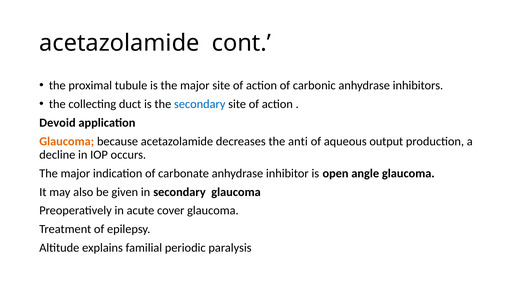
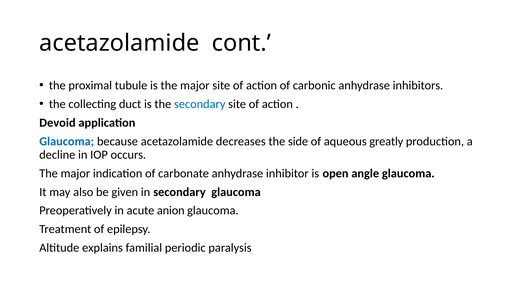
Glaucoma colour: orange -> blue (67, 142)
anti: anti -> side (298, 142)
output: output -> greatly (386, 142)
cover: cover -> anion (171, 211)
